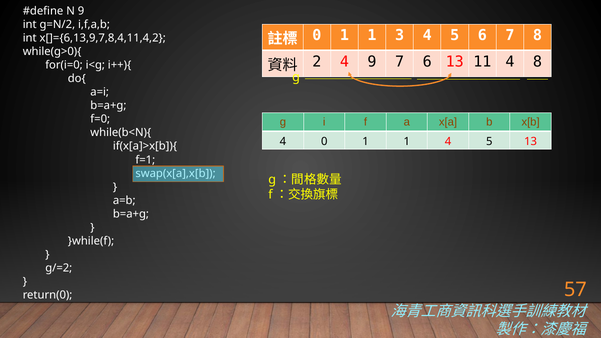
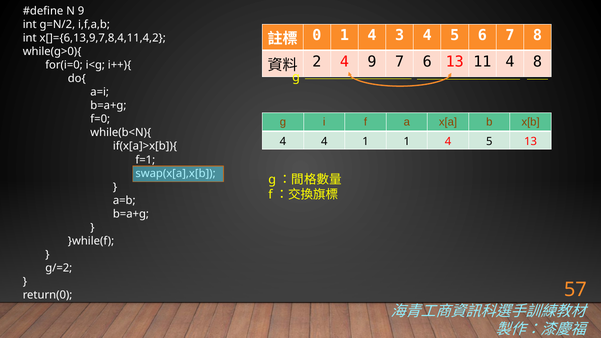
1: 1 -> 4 (372, 35)
4 0: 0 -> 4 (324, 142)
